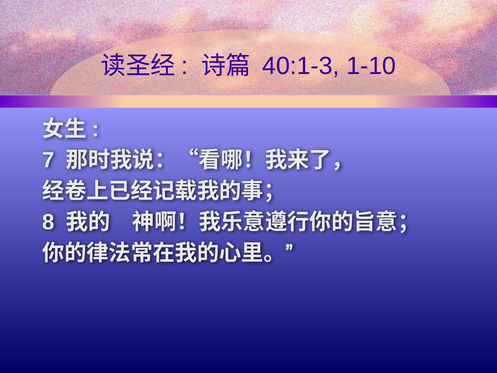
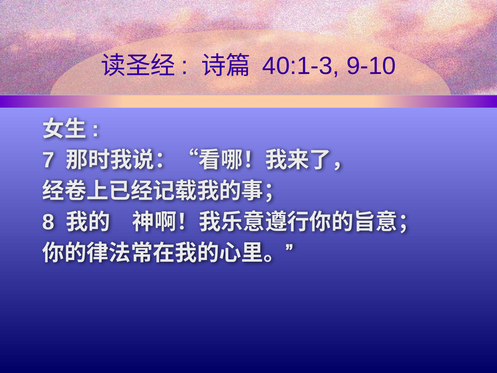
1-10: 1-10 -> 9-10 (371, 66)
